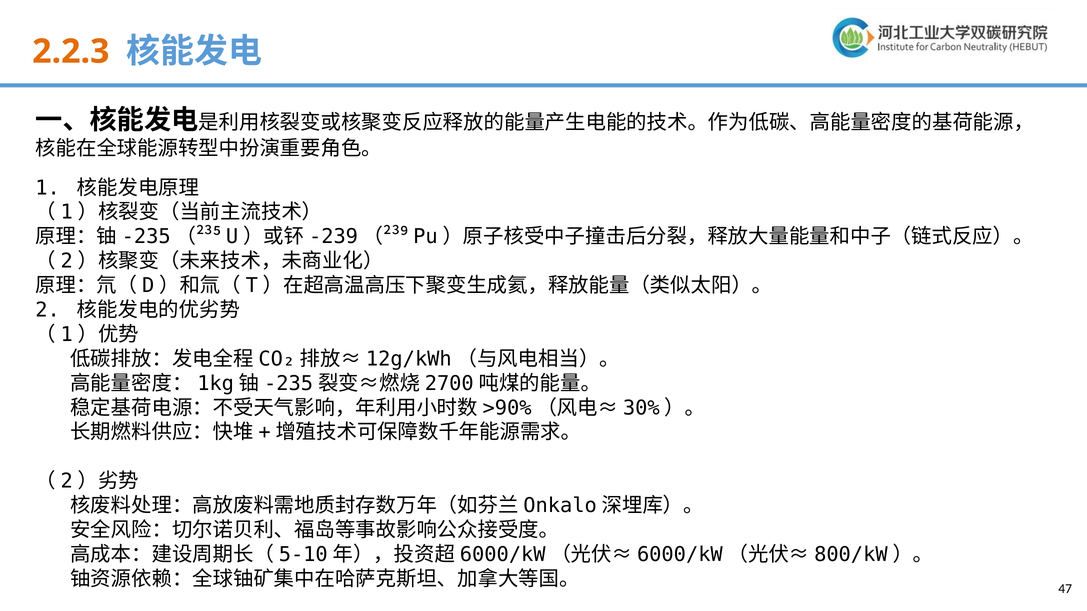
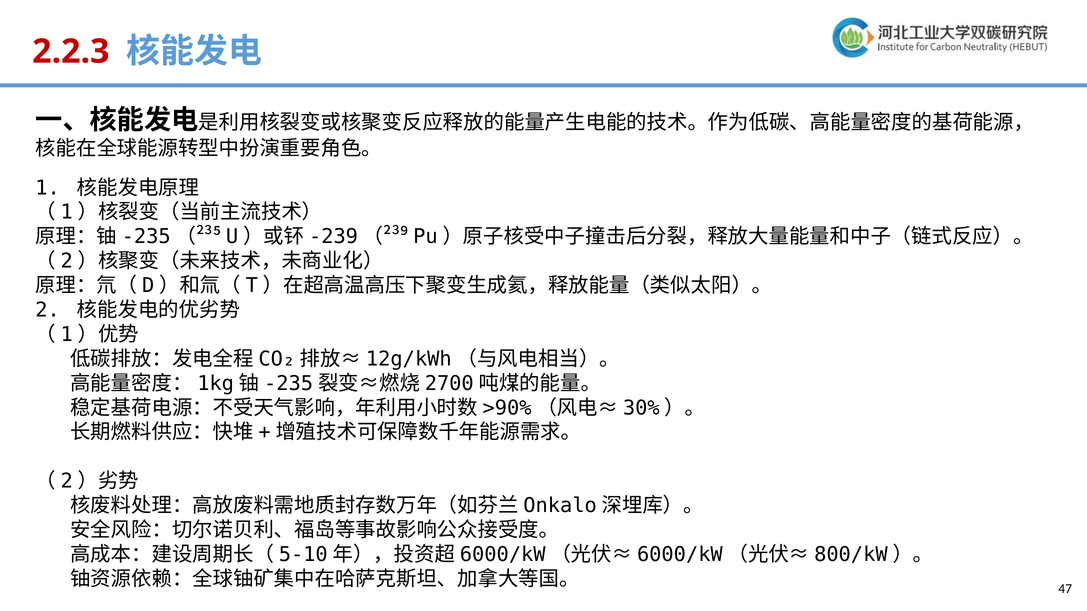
2.2.3 colour: orange -> red (71, 52)
